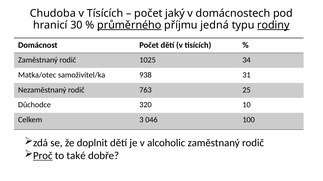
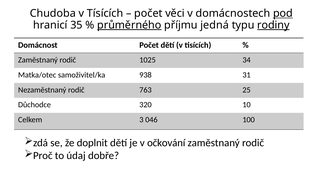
jaký: jaký -> věci (175, 13)
pod underline: none -> present (283, 13)
30: 30 -> 35 (76, 25)
alcoholic: alcoholic -> očkování (166, 143)
Proč underline: present -> none (43, 156)
také: také -> údaj (76, 156)
